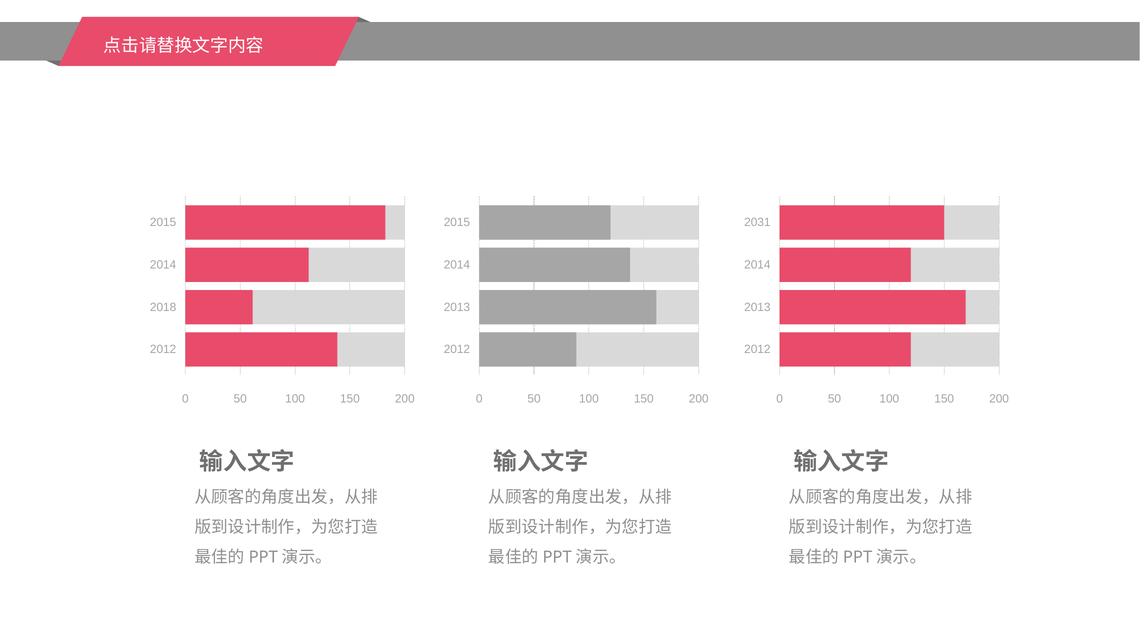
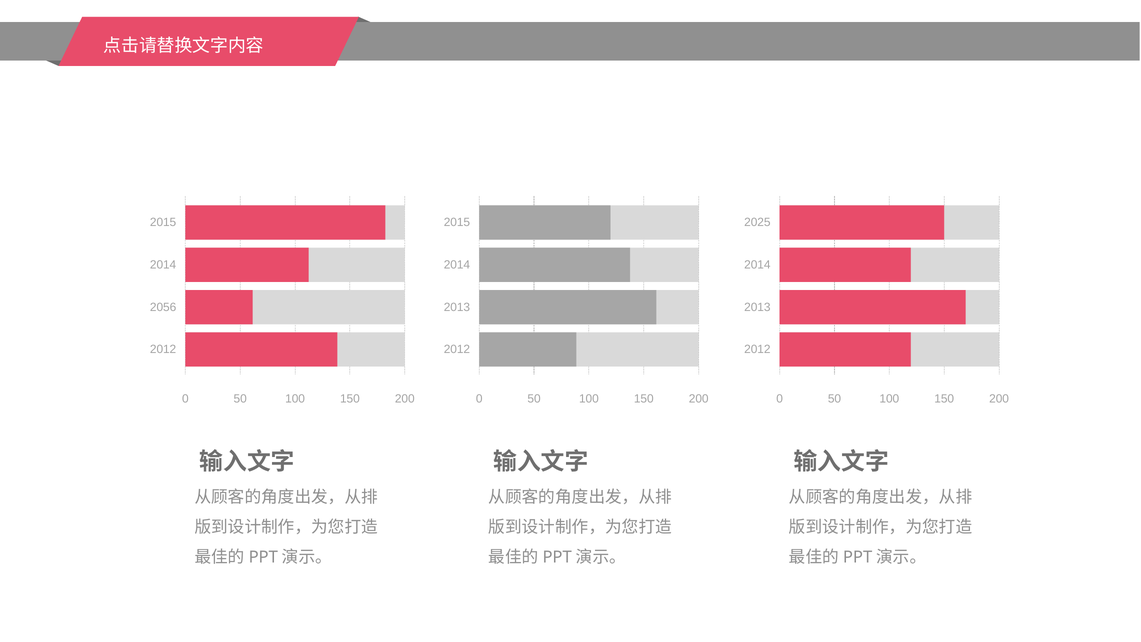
2031: 2031 -> 2025 (757, 222)
2018: 2018 -> 2056 (163, 307)
